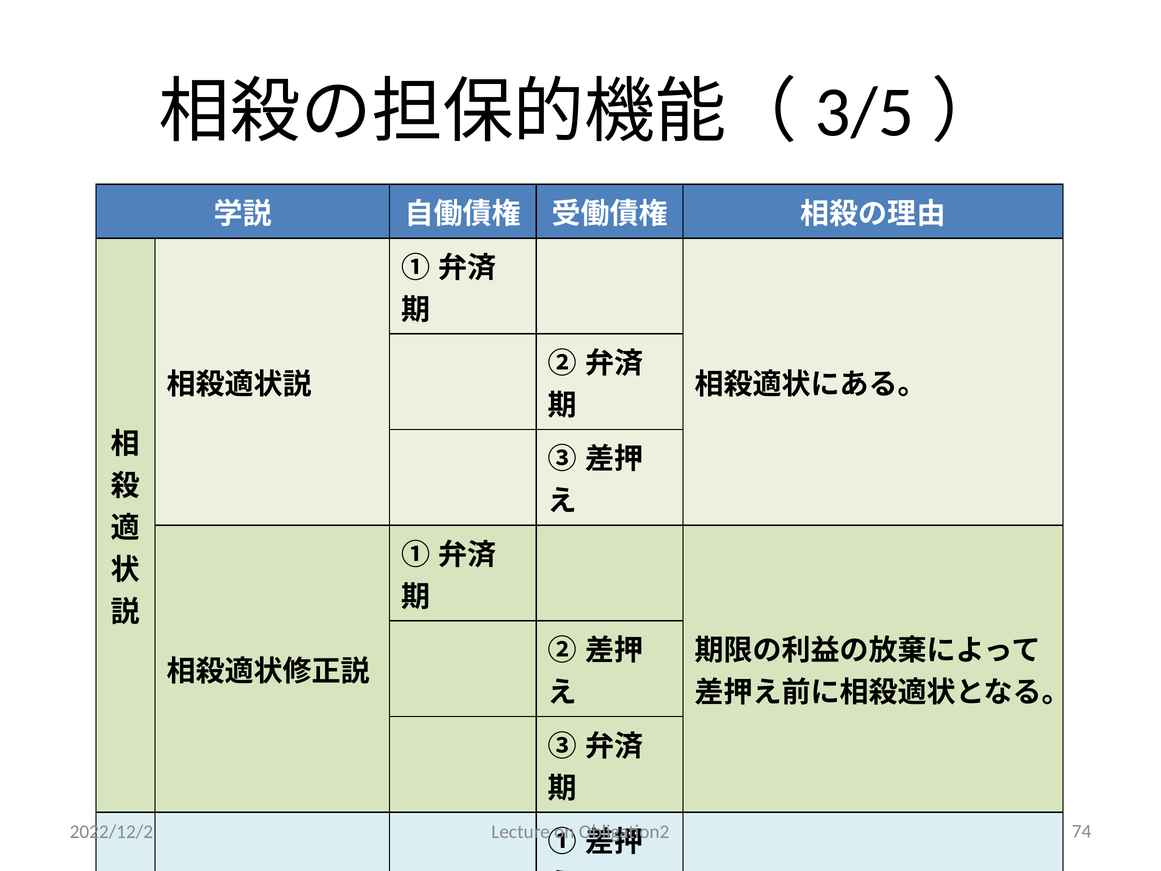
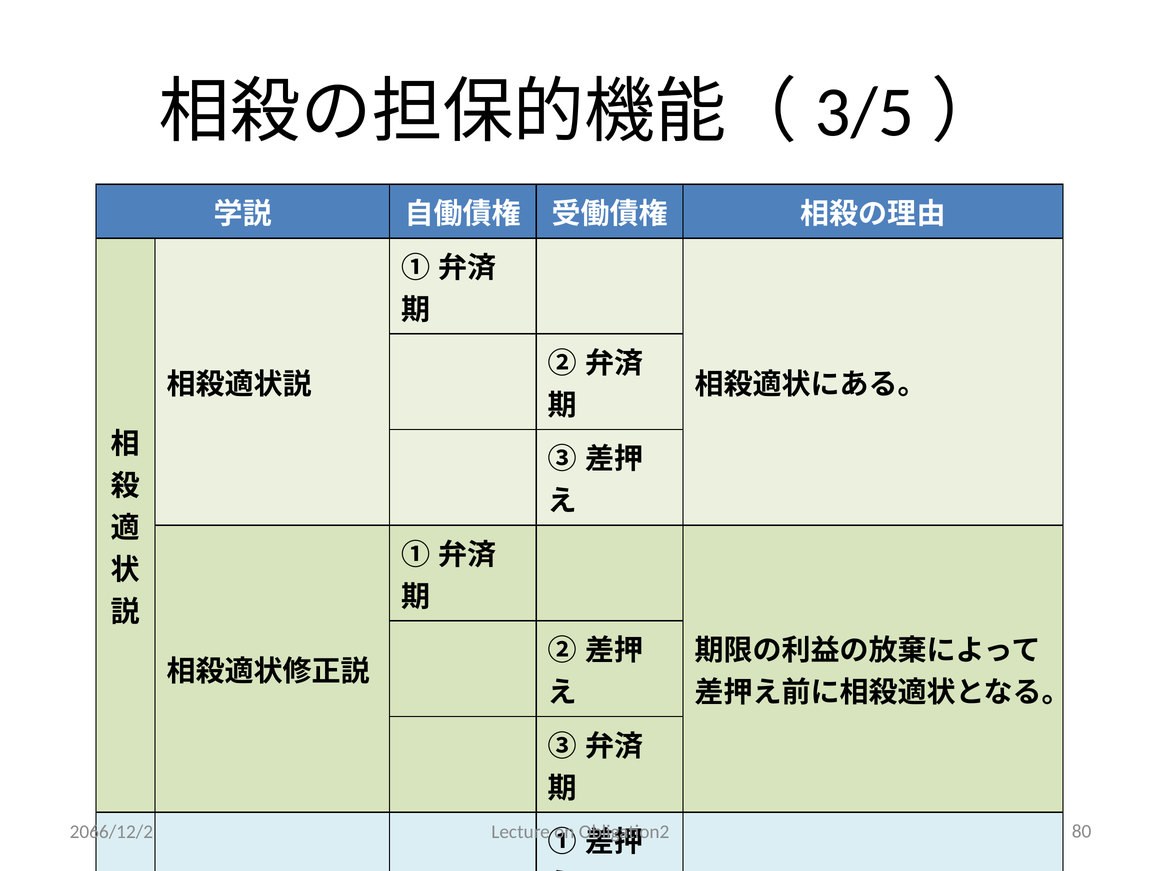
2022/12/2: 2022/12/2 -> 2066/12/2 (111, 832)
74: 74 -> 80 (1082, 831)
